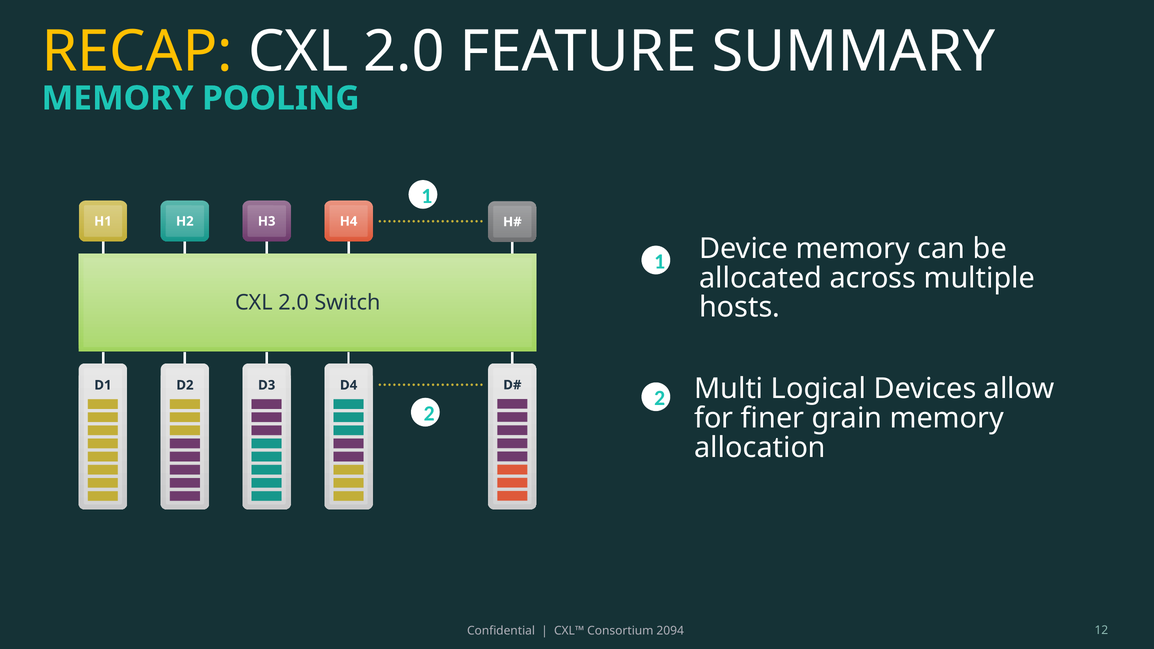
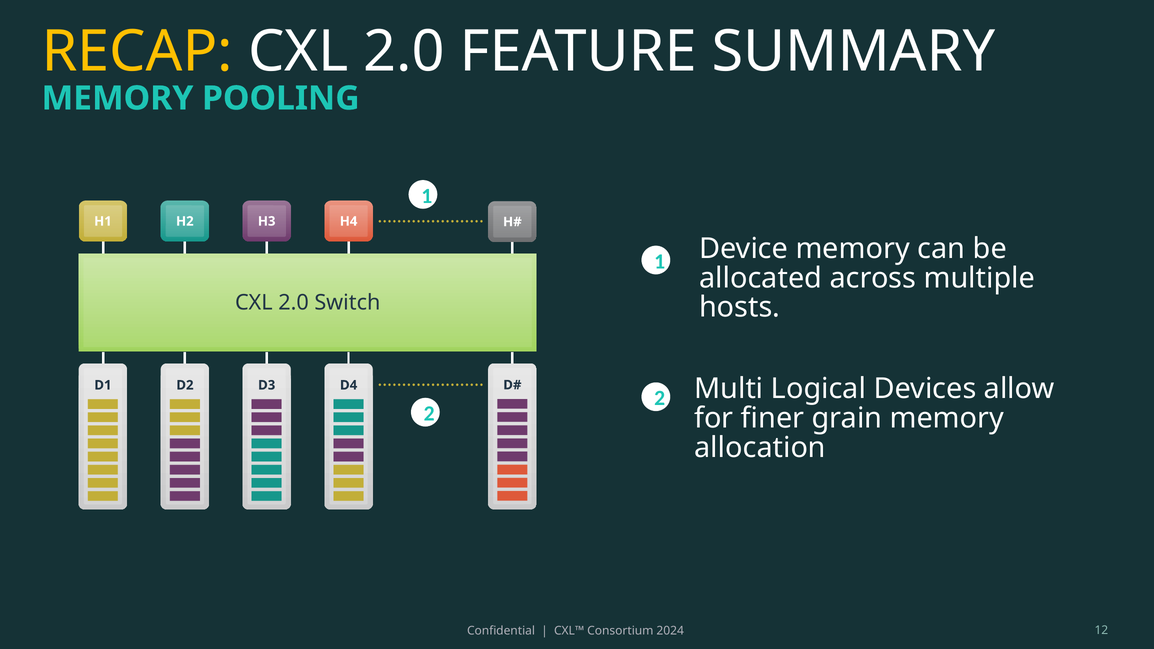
2094: 2094 -> 2024 (670, 631)
